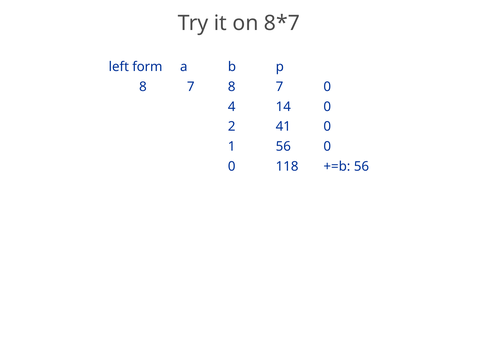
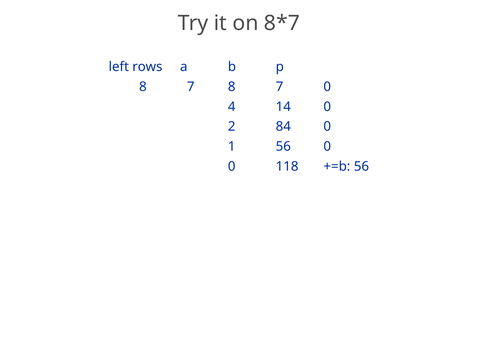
form: form -> rows (147, 67)
41: 41 -> 84 (283, 127)
